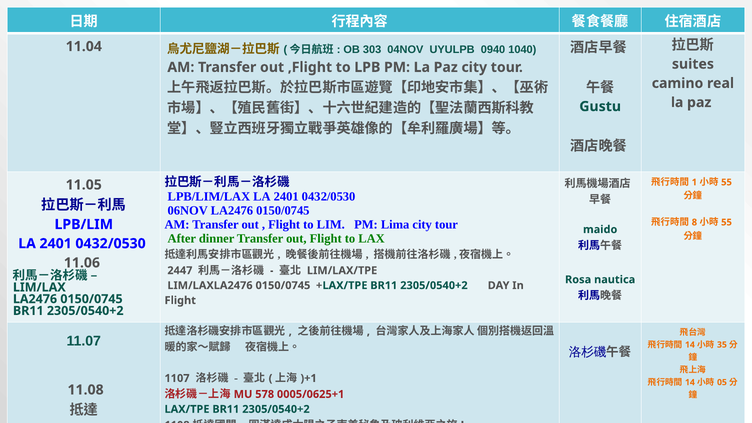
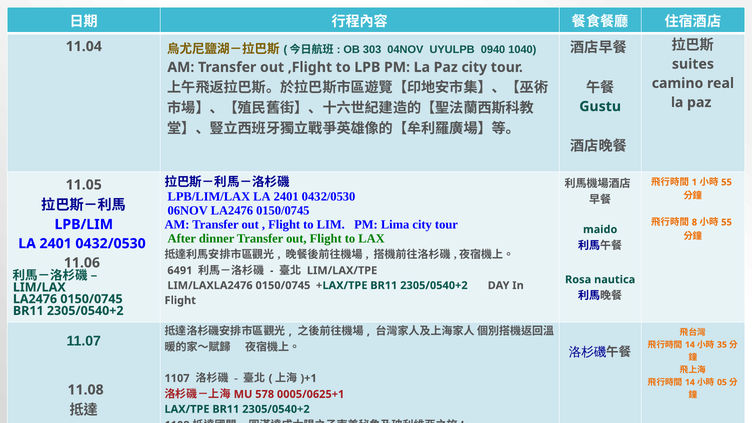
2447: 2447 -> 6491 (180, 271)
